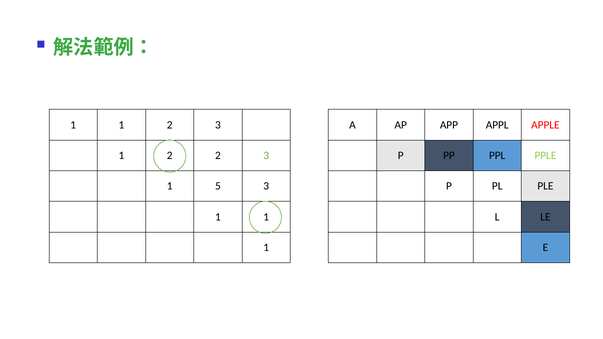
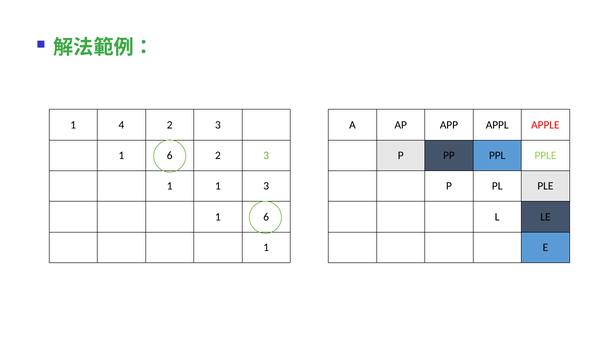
1: 1 -> 4 (121, 125)
2: 2 -> 6 (170, 156)
1 5: 5 -> 1 (218, 186)
1: 1 -> 6 (266, 217)
